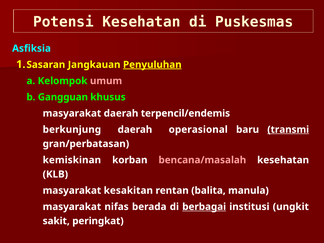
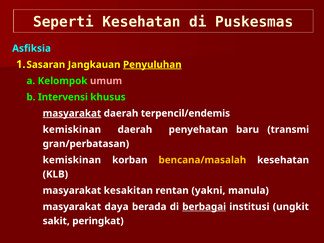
Potensi: Potensi -> Seperti (63, 22)
Gangguan: Gangguan -> Intervensi (63, 97)
masyarakat underline: none -> present (72, 113)
berkunjung: berkunjung -> kemiskinan (72, 130)
operasional: operasional -> penyehatan (198, 130)
transmi underline: present -> none (288, 130)
bencana/masalah colour: pink -> yellow (202, 160)
balita: balita -> yakni (208, 190)
nifas: nifas -> daya (117, 207)
